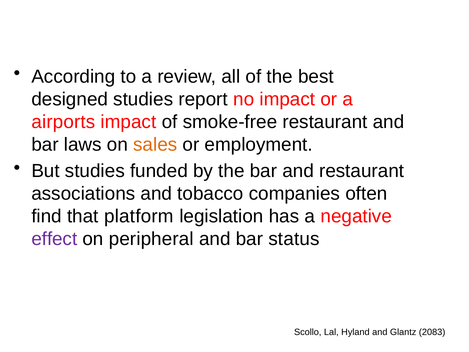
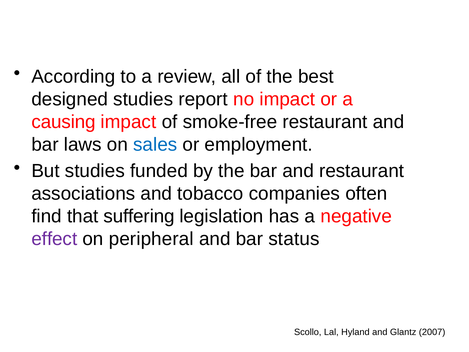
airports: airports -> causing (63, 122)
sales colour: orange -> blue (155, 144)
platform: platform -> suffering (139, 216)
2083: 2083 -> 2007 (432, 332)
